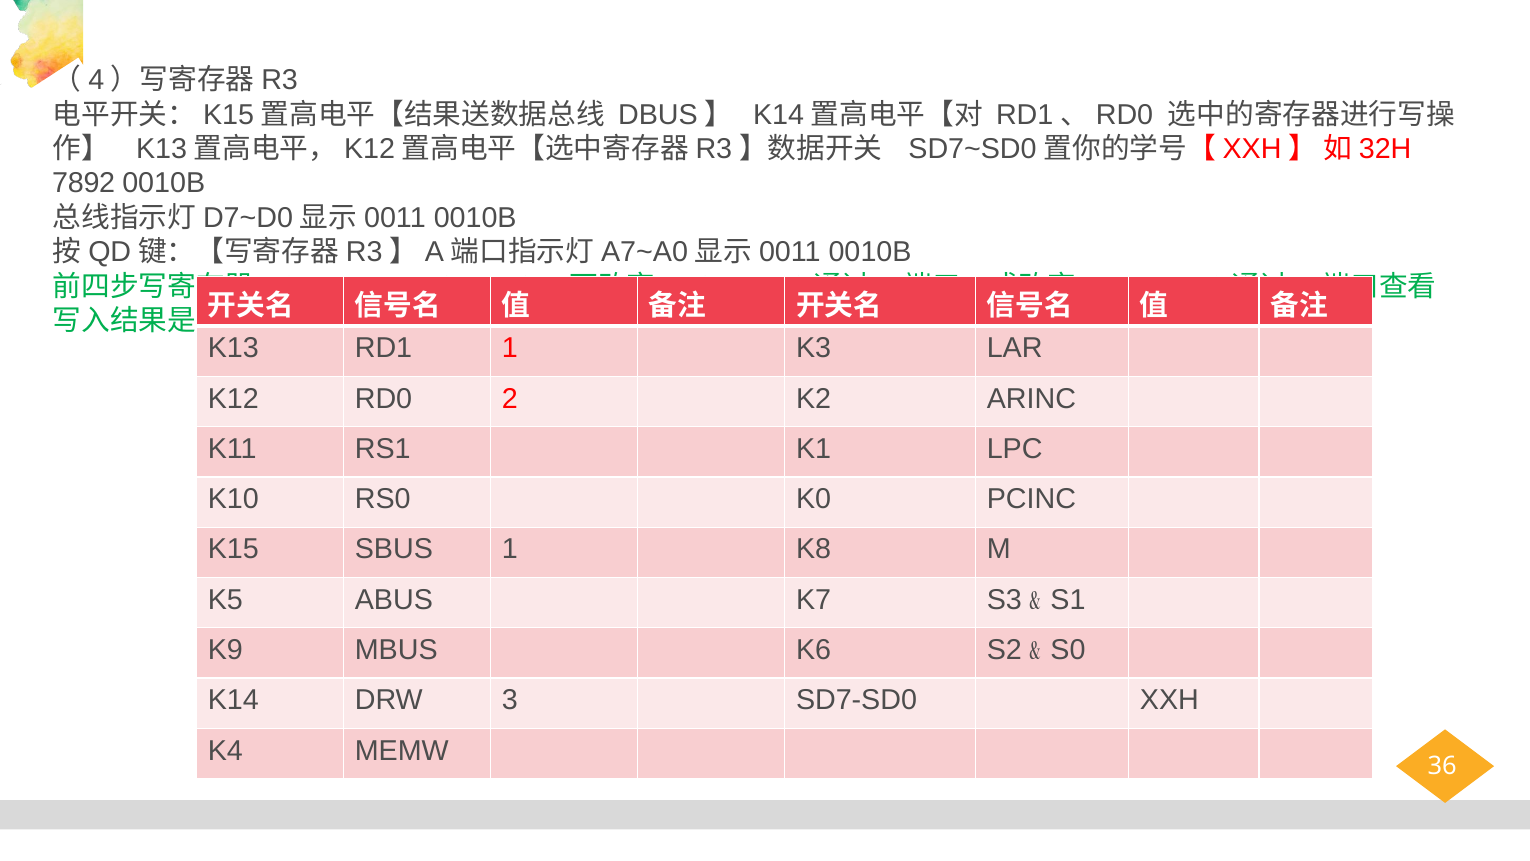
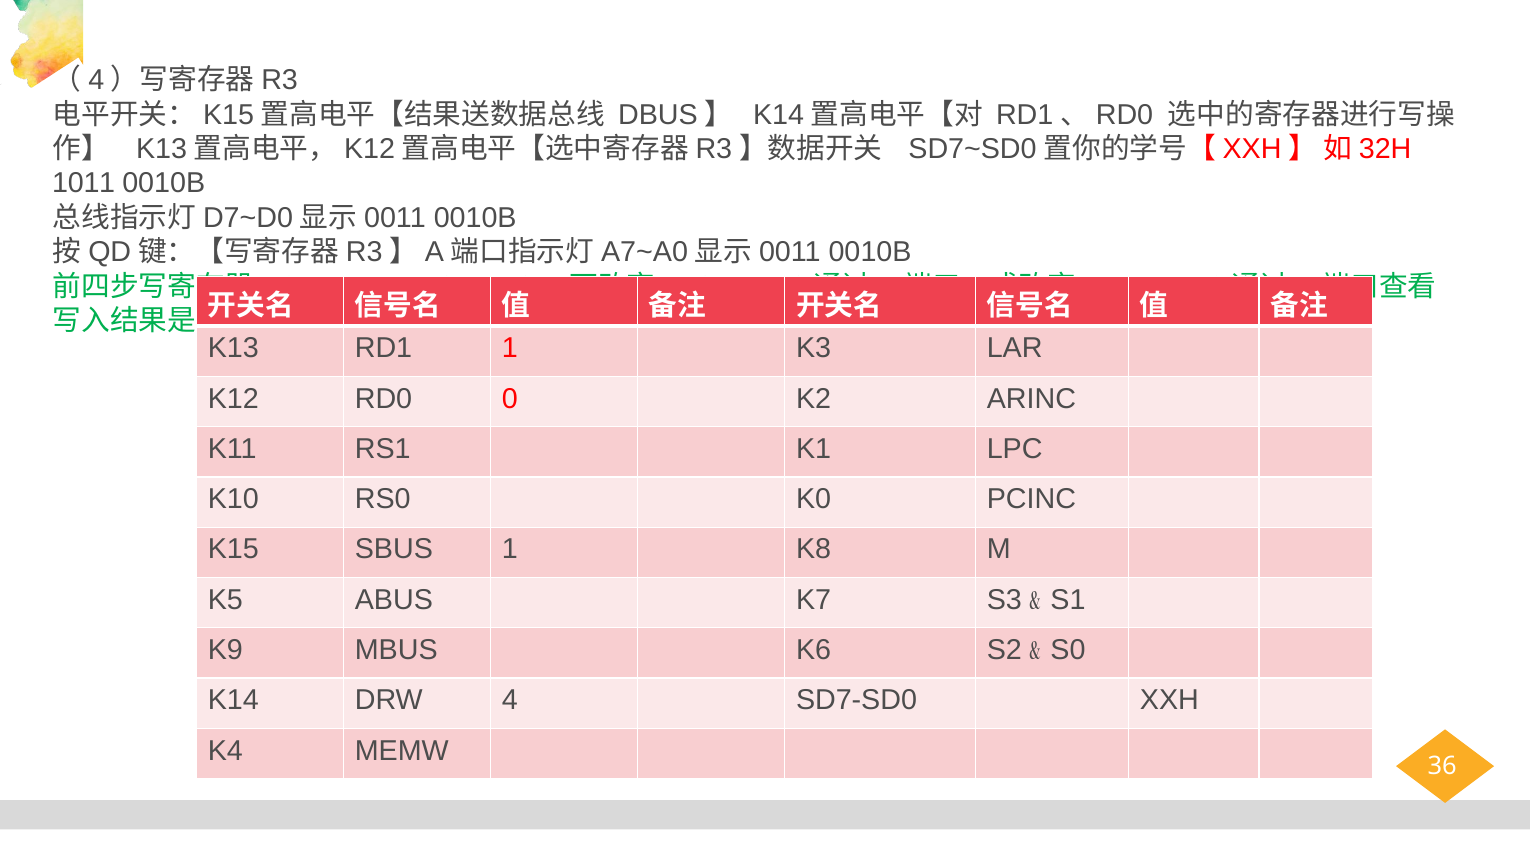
7892: 7892 -> 1011 (84, 183)
2: 2 -> 0 (510, 399)
3: 3 -> 4 (510, 700)
